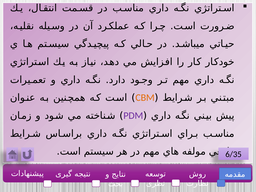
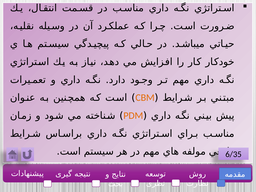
PDM colour: purple -> orange (133, 116)
